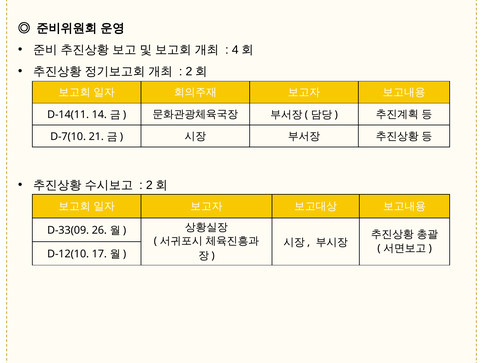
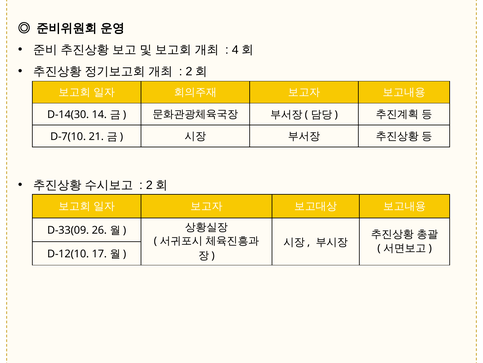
D-14(11: D-14(11 -> D-14(30 (68, 114)
